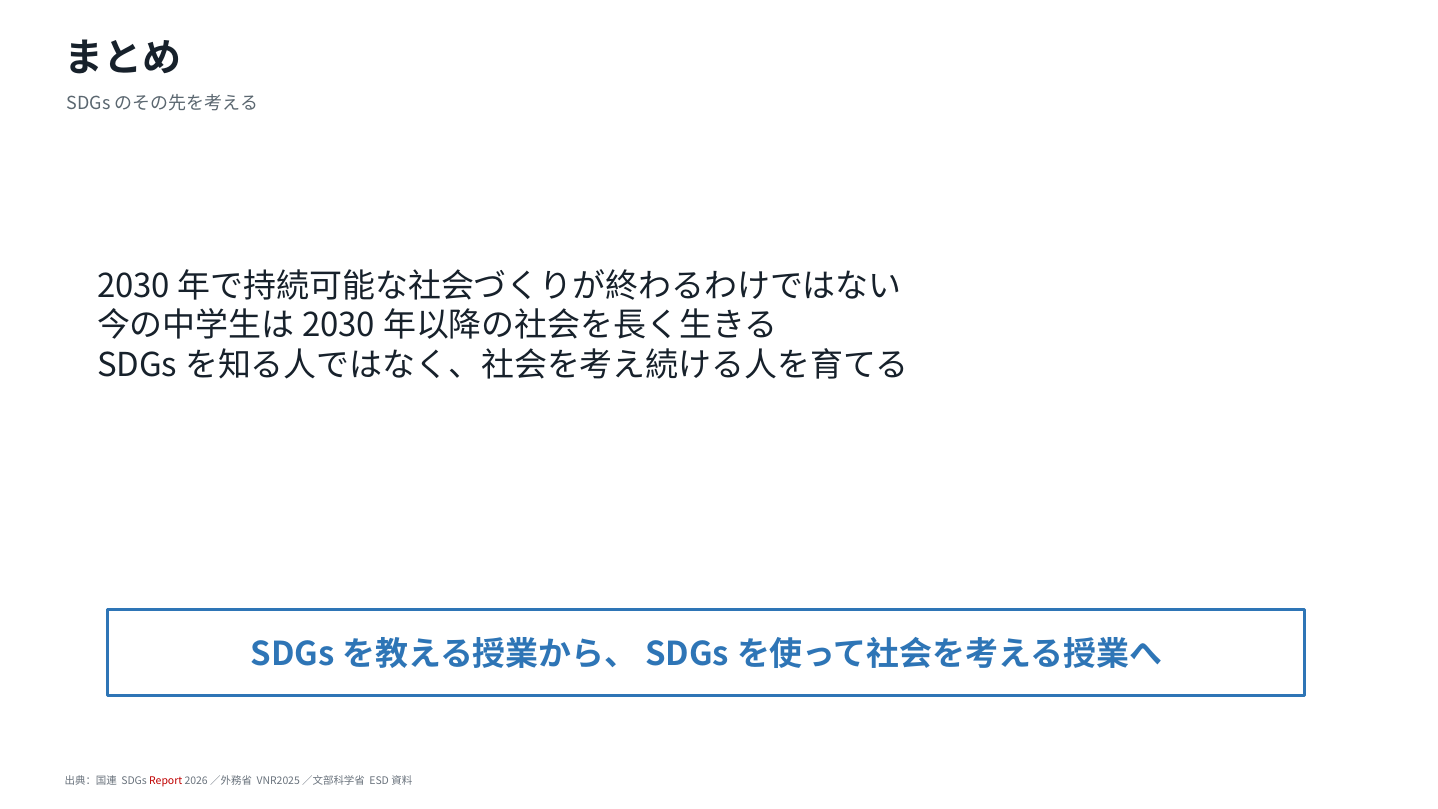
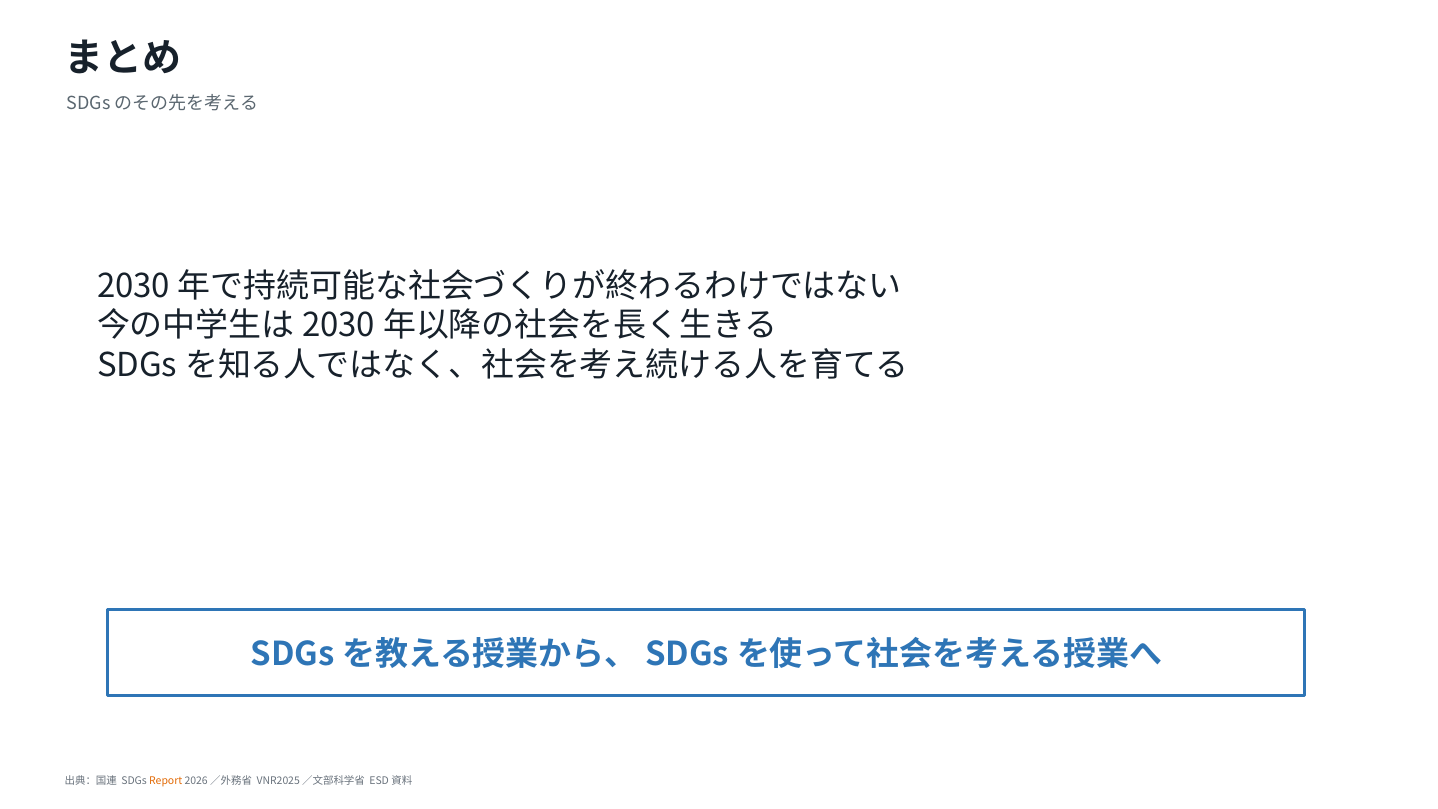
Report colour: red -> orange (166, 781)
